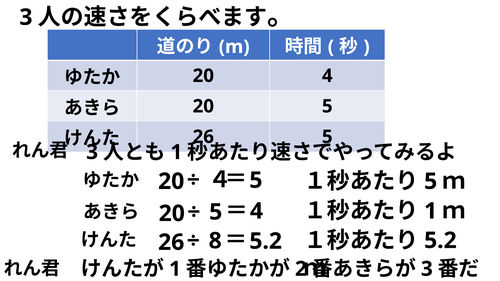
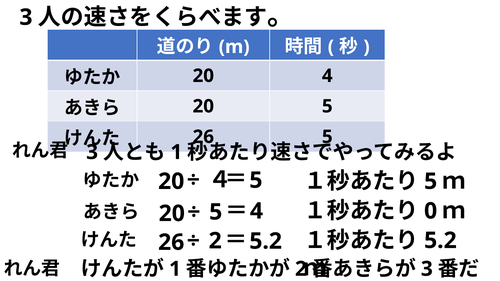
1: 1 -> 0 (431, 211)
8: 8 -> 2 (215, 241)
